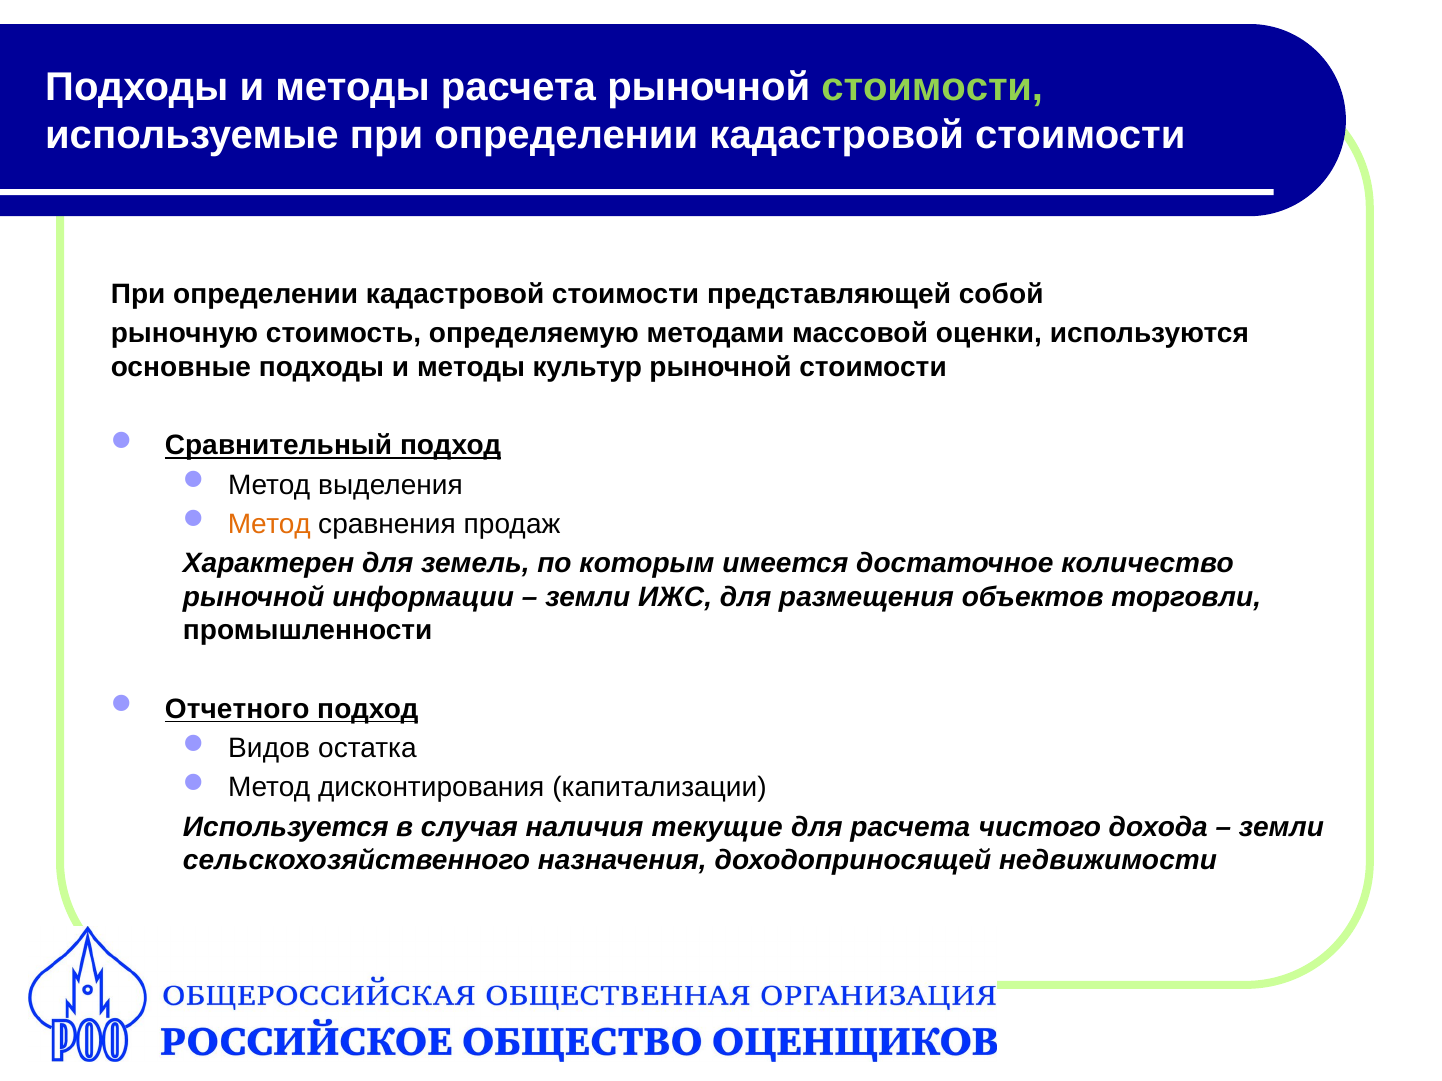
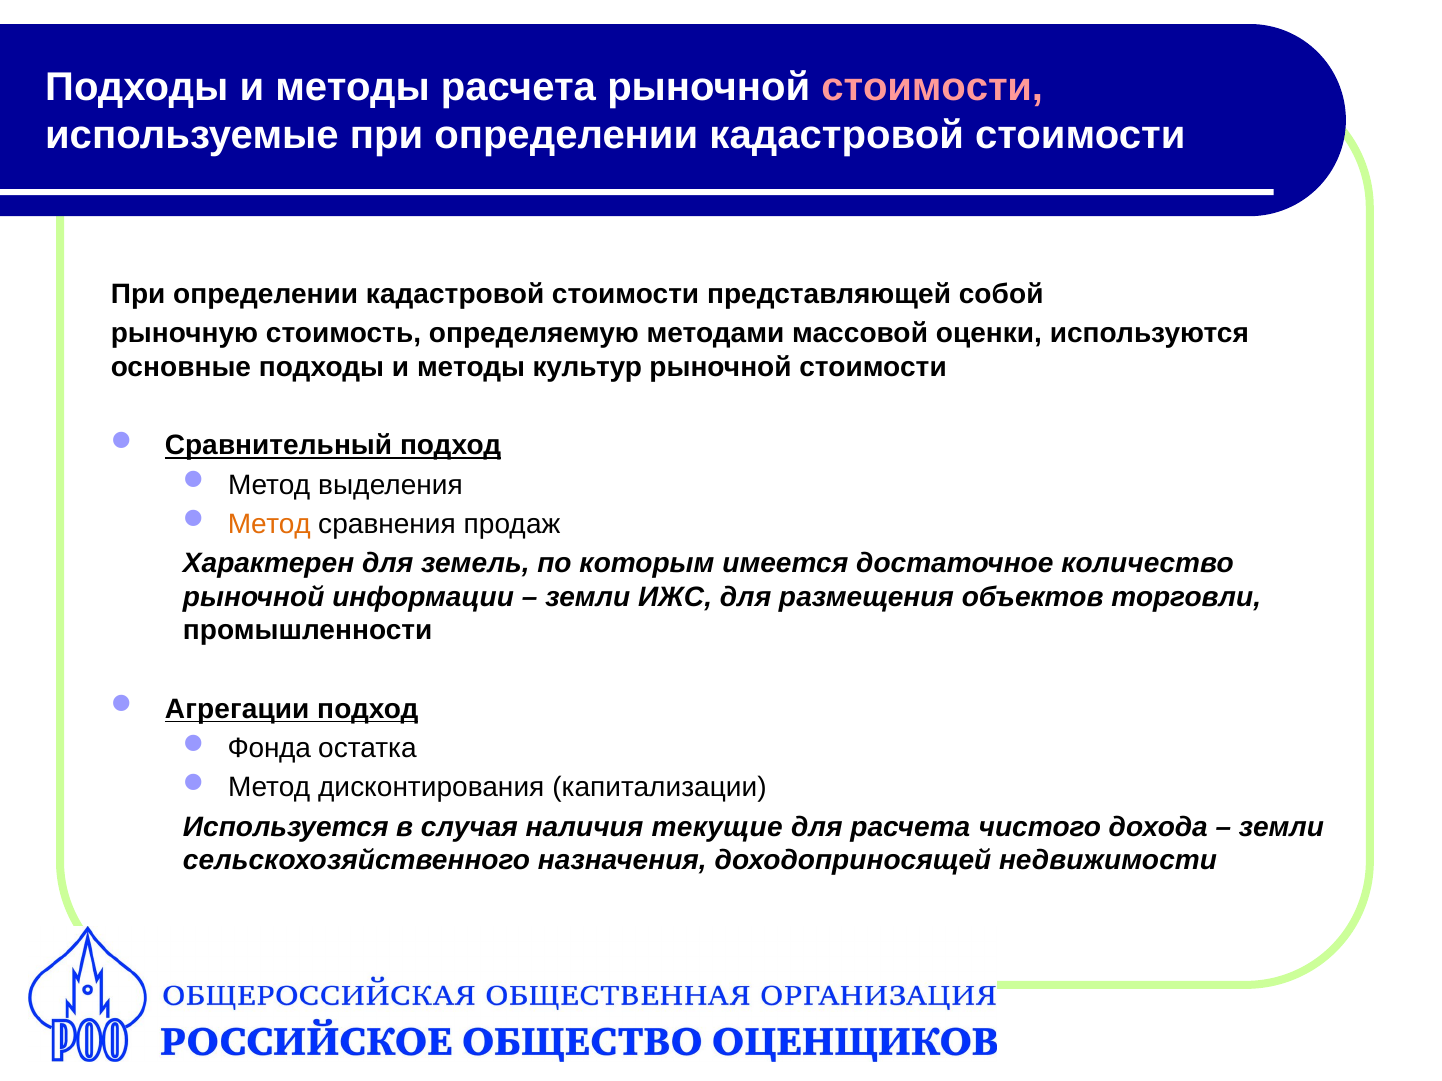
стоимости colour: light green -> pink (932, 87)
Отчетного: Отчетного -> Агрегации (237, 709)
Видов: Видов -> Фонда (269, 749)
